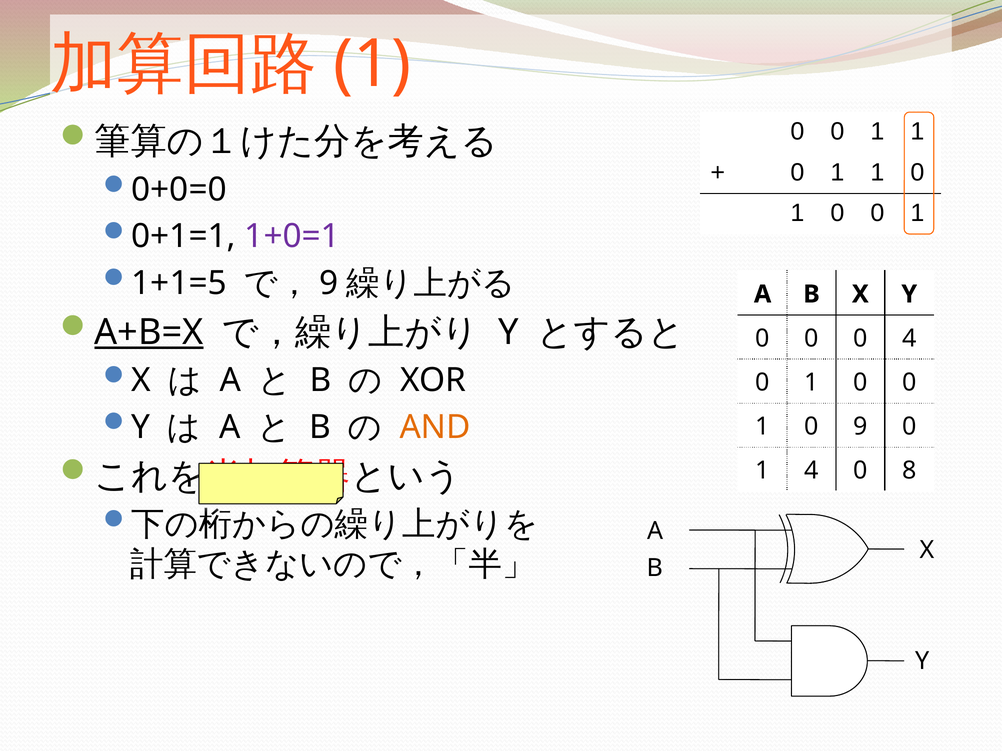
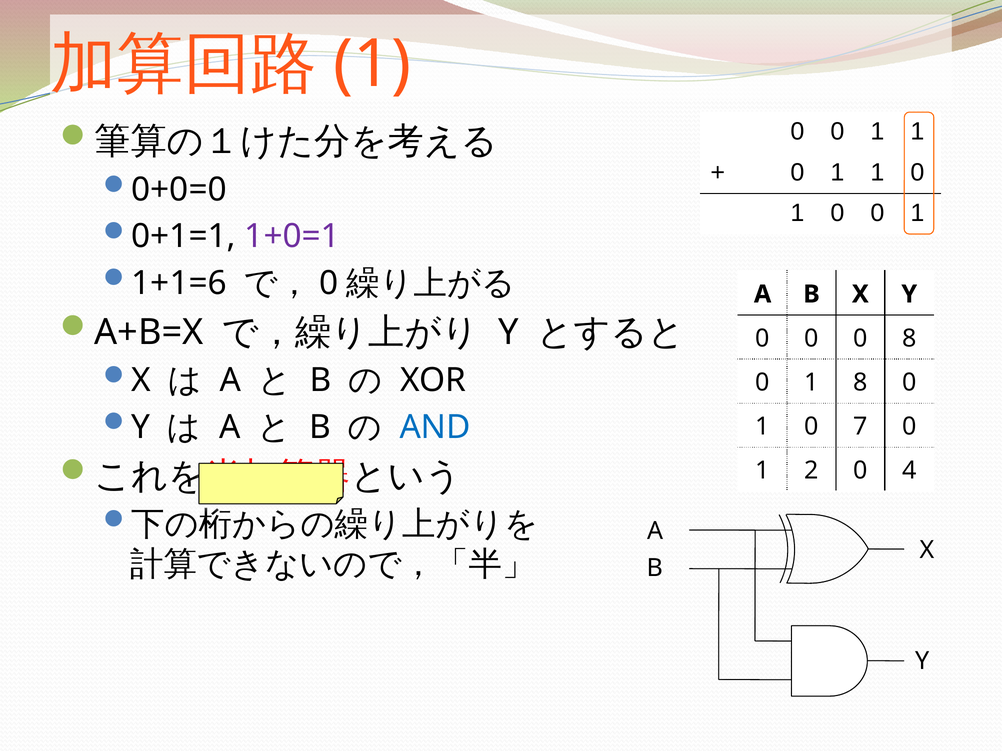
1+1=5: 1+1=5 -> 1+1=6 (179, 283)
9: 9 -> 0 (329, 283)
A+B=X underline: present -> none (149, 332)
0 4: 4 -> 8 (909, 339)
0: 0 -> 8 (860, 383)
AND colour: orange -> blue (435, 427)
0 9: 9 -> 7 (860, 427)
1 4: 4 -> 2 (811, 471)
8: 8 -> 4 (909, 471)
